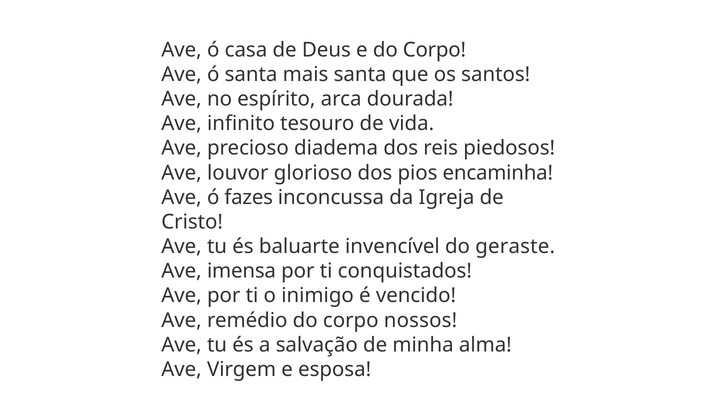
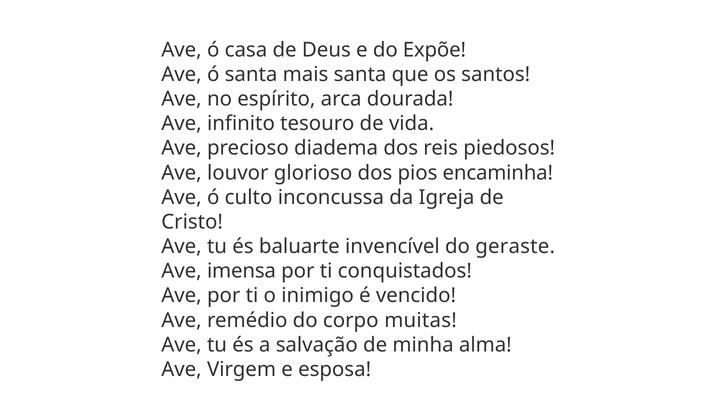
e do Corpo: Corpo -> Expõe (434, 50)
fazes: fazes -> culto (249, 197)
nossos: nossos -> muitas (421, 320)
